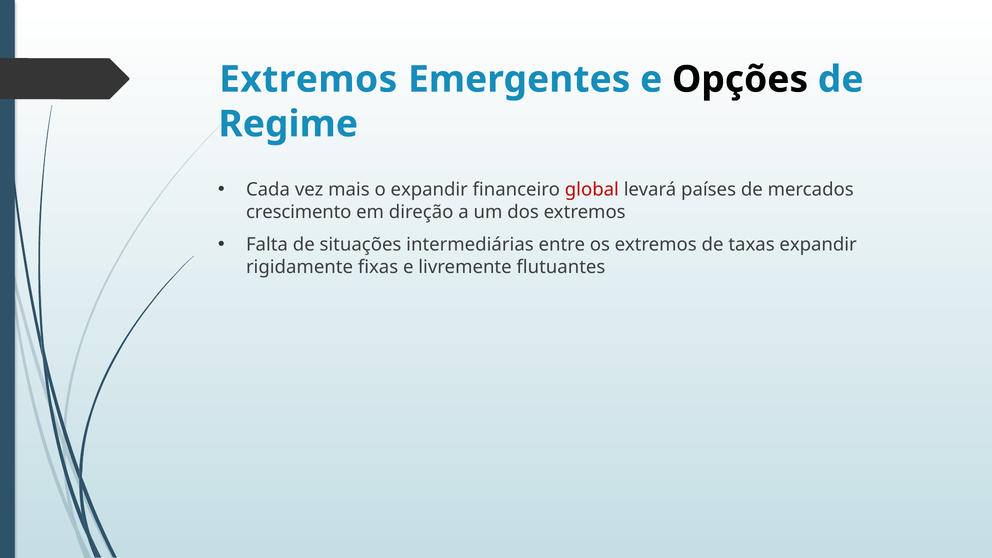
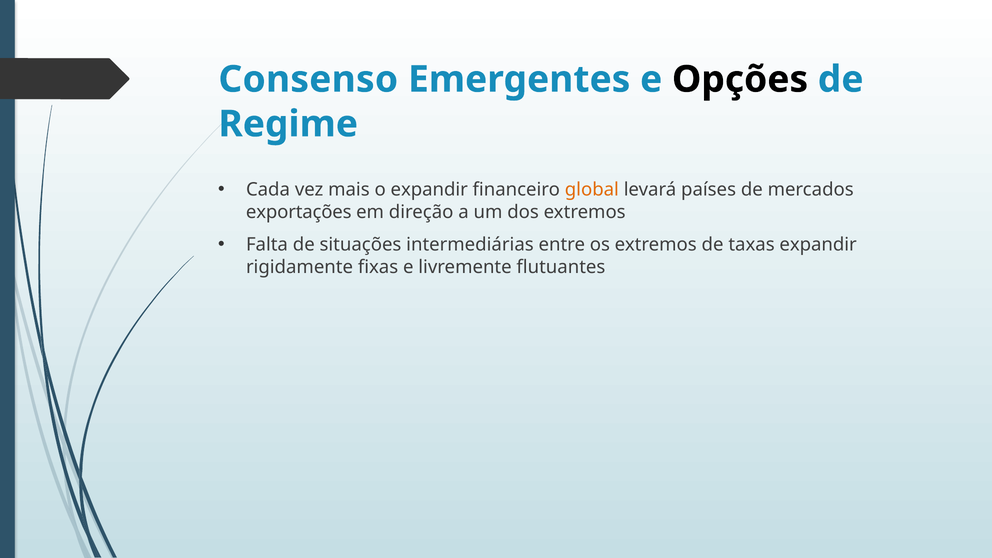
Extremos: Extremos -> Consenso (308, 79)
global colour: red -> orange (592, 190)
crescimento: crescimento -> exportações (299, 212)
